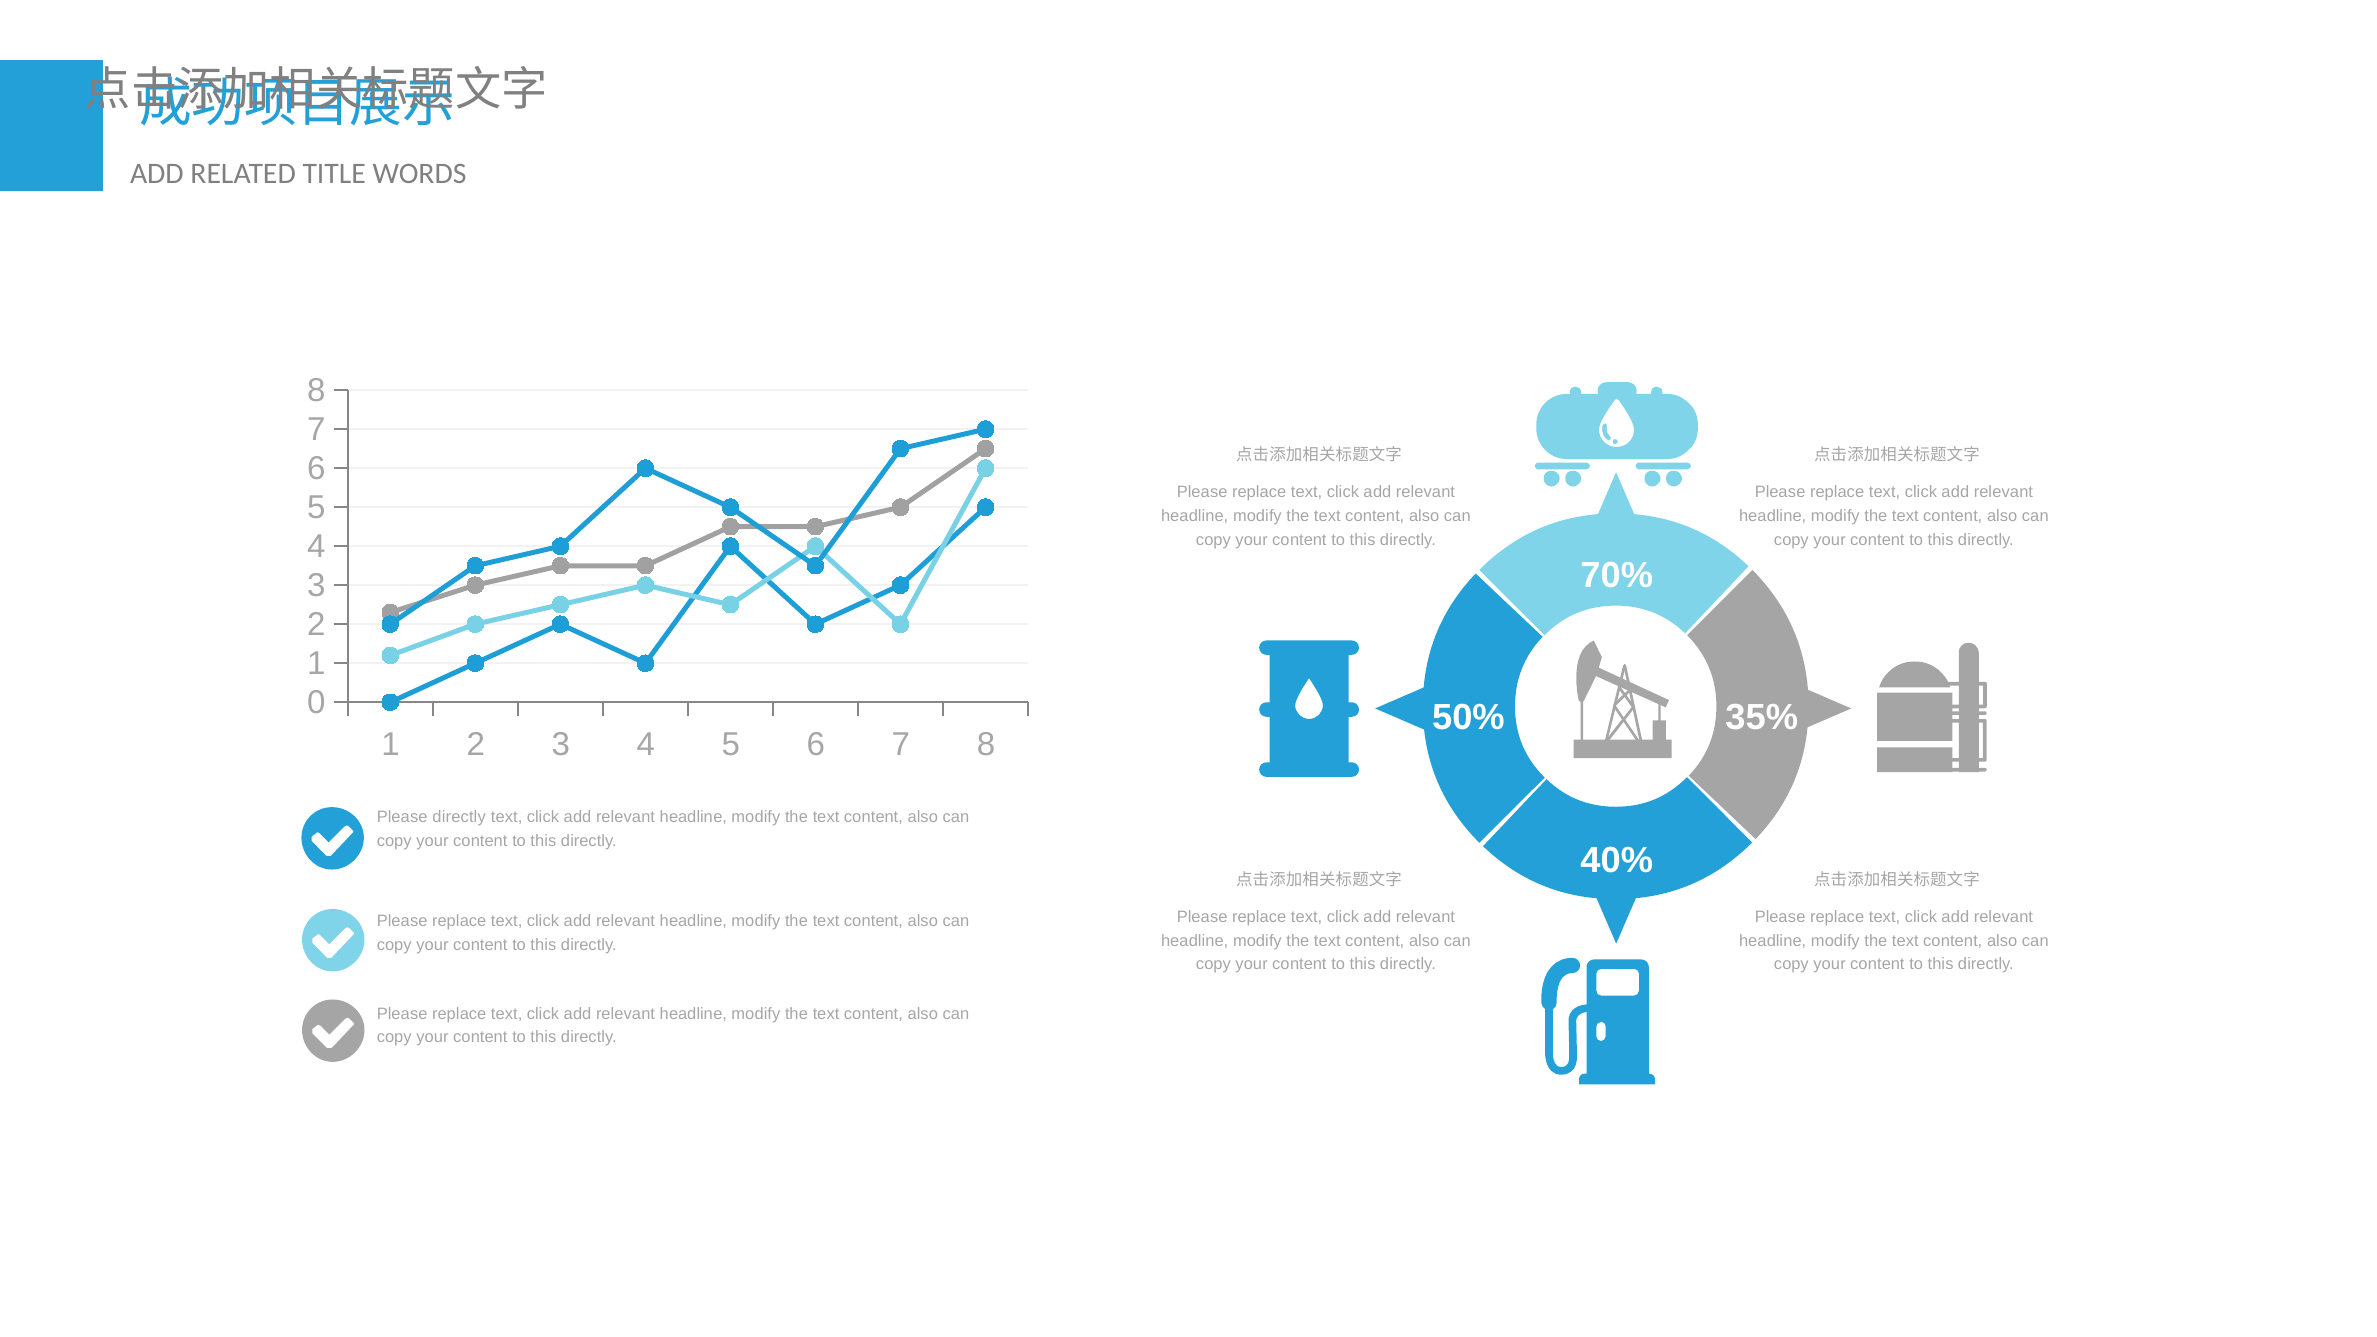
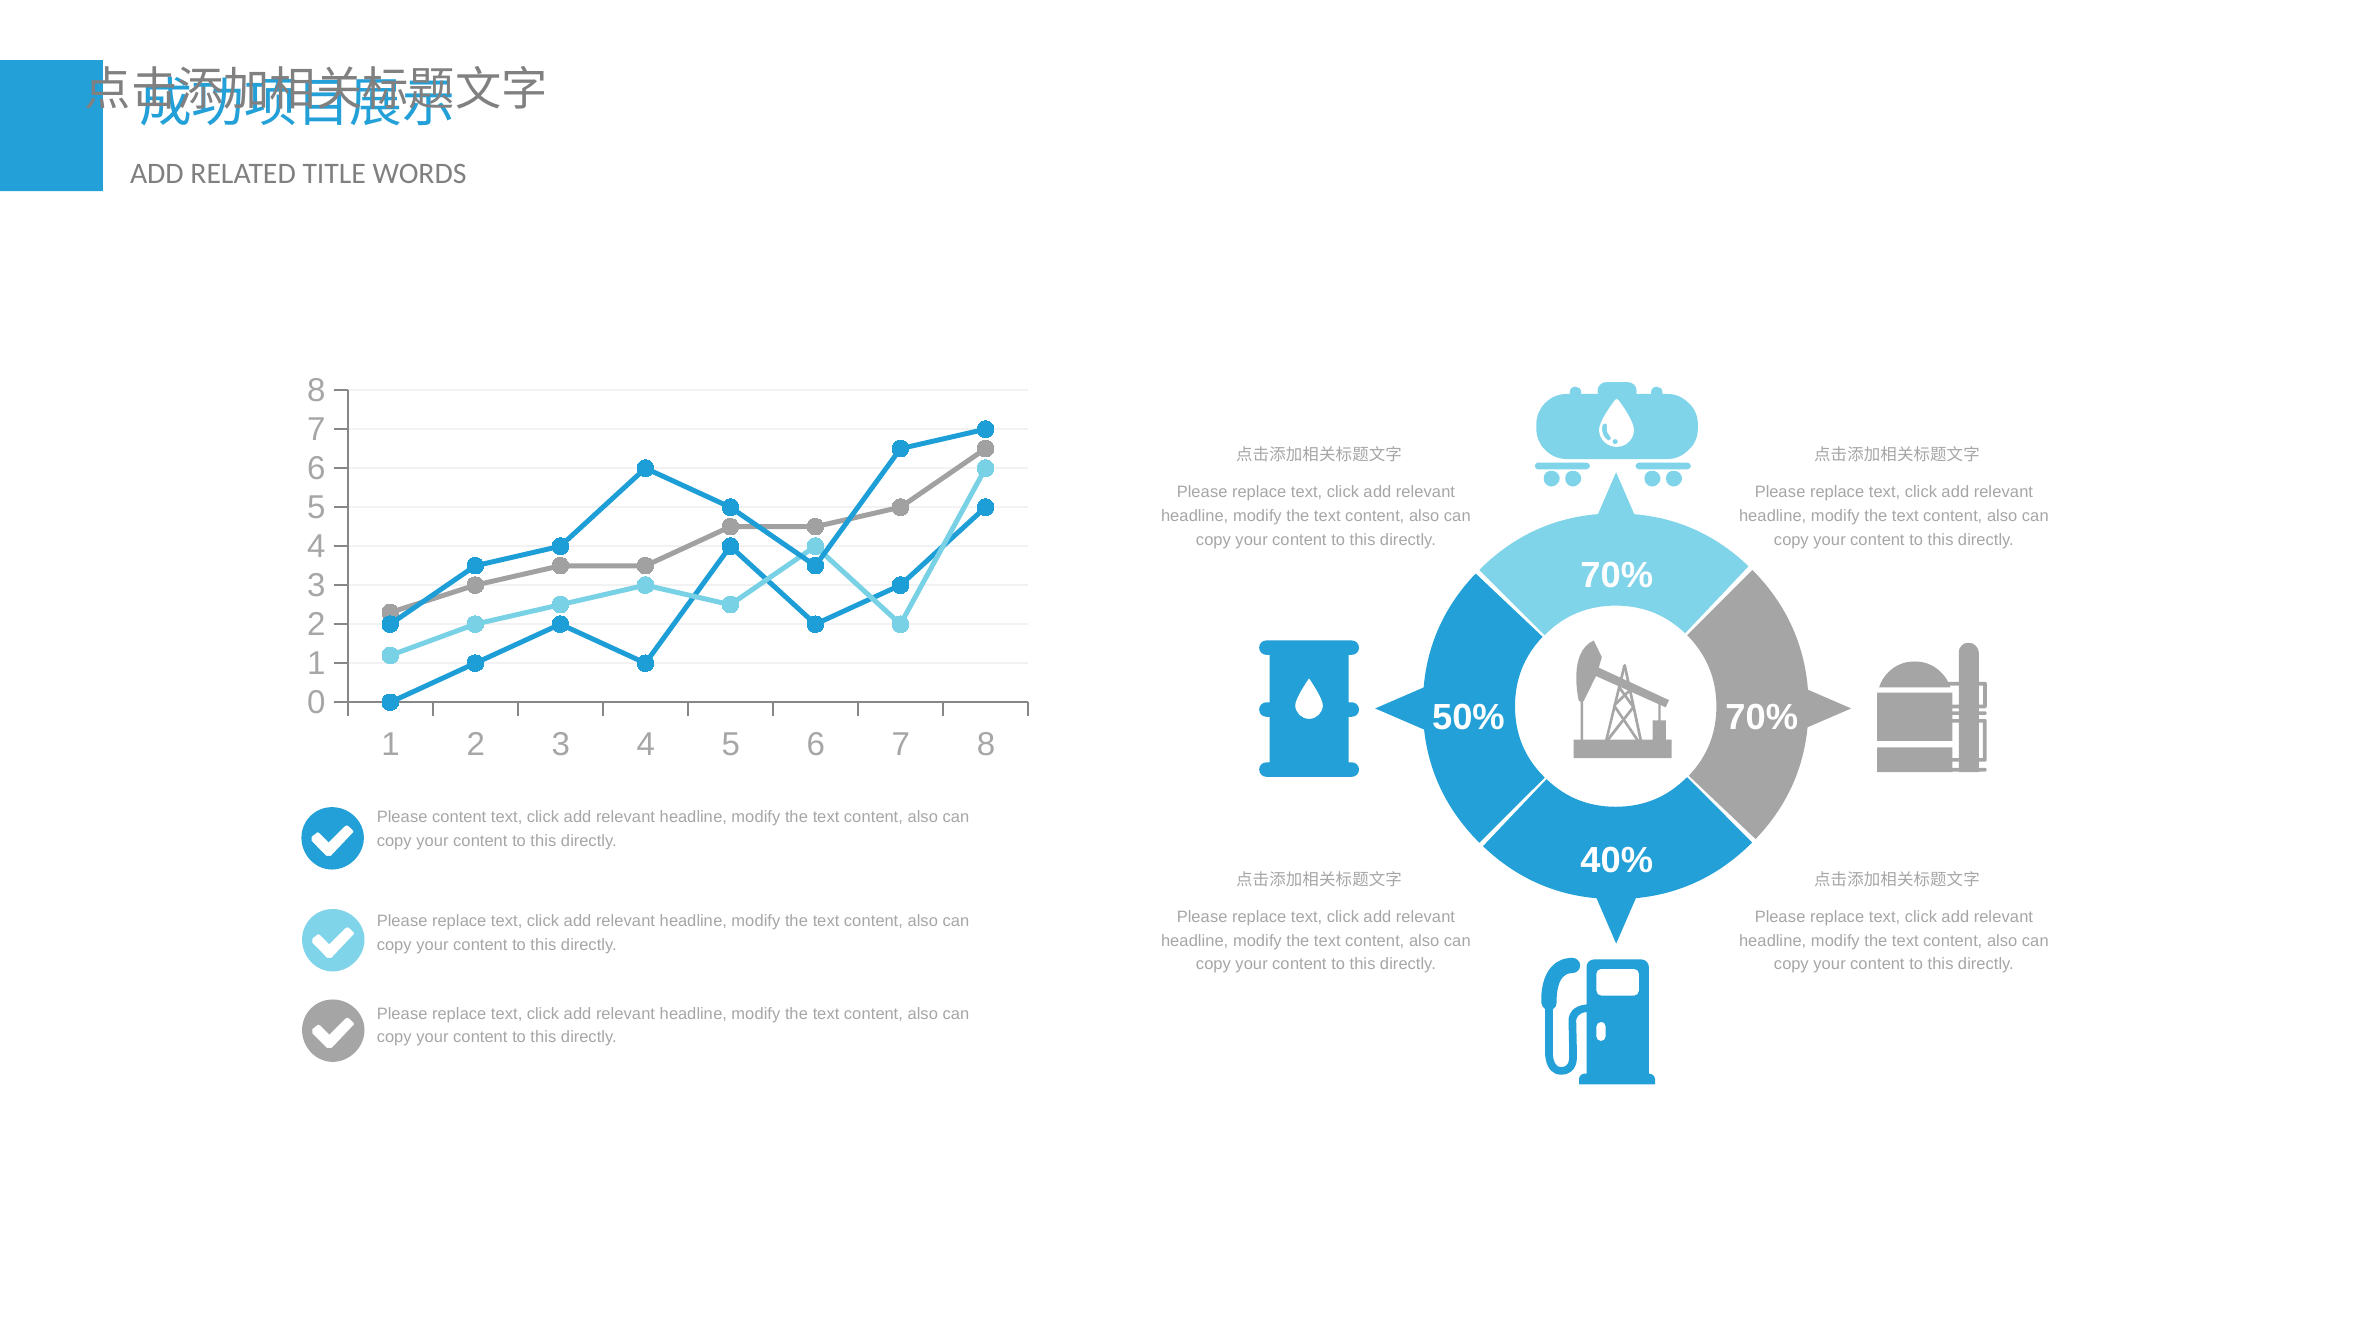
50% 35%: 35% -> 70% (1762, 718)
Please directly: directly -> content (459, 817)
